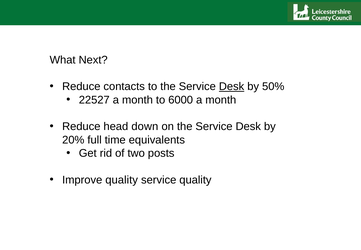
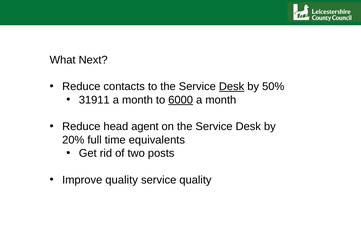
22527: 22527 -> 31911 (94, 100)
6000 underline: none -> present (181, 100)
down: down -> agent (145, 127)
